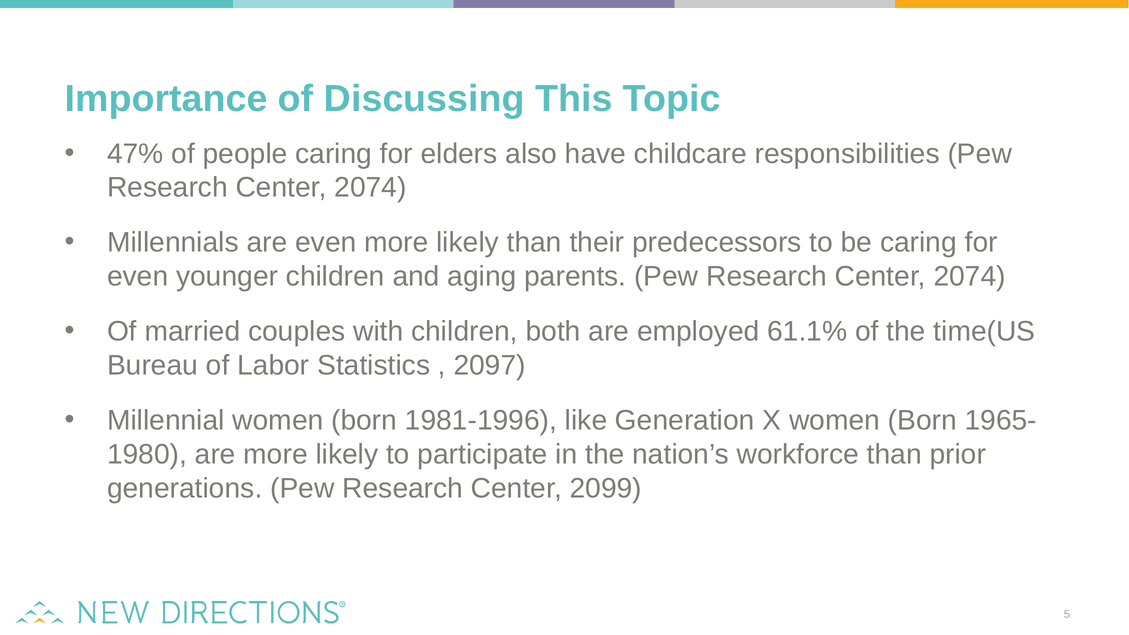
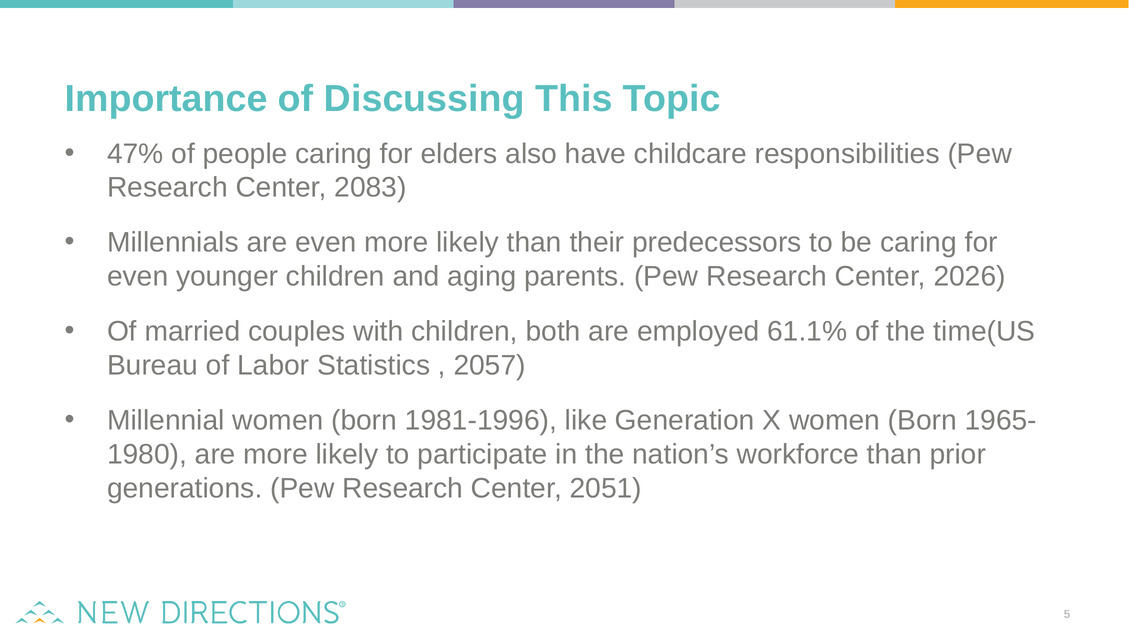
2074: 2074 -> 2083 (370, 188)
2074: 2074 -> 2026 (970, 277)
2097: 2097 -> 2057 (490, 365)
2099: 2099 -> 2051 (606, 488)
